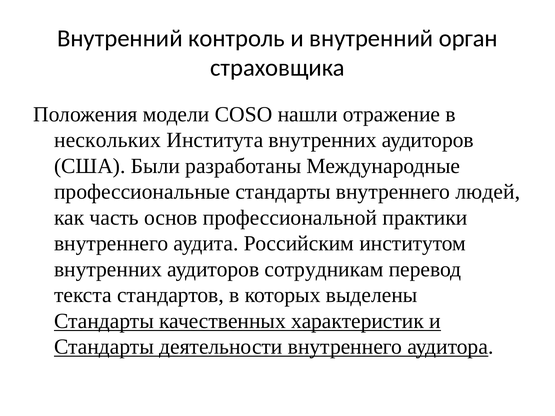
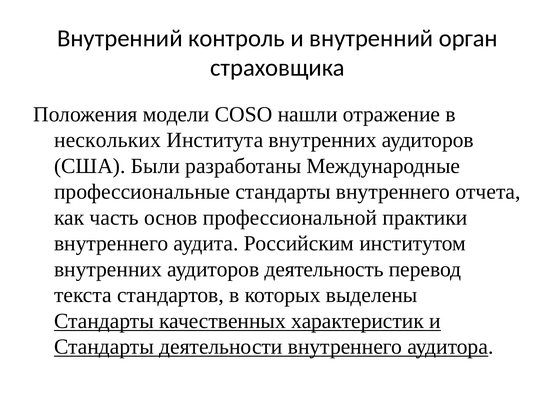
людей: людей -> отчета (488, 192)
сотрудникам: сотрудникам -> деятельность (324, 269)
